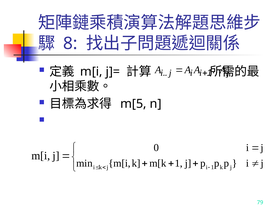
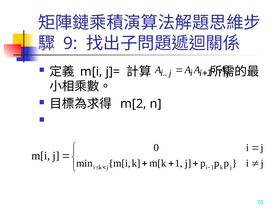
8: 8 -> 9 (70, 43)
m[5: m[5 -> m[2 (133, 104)
